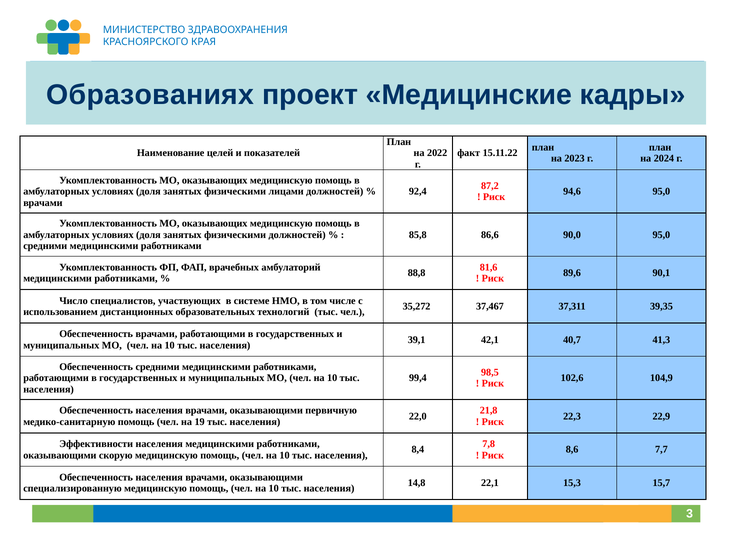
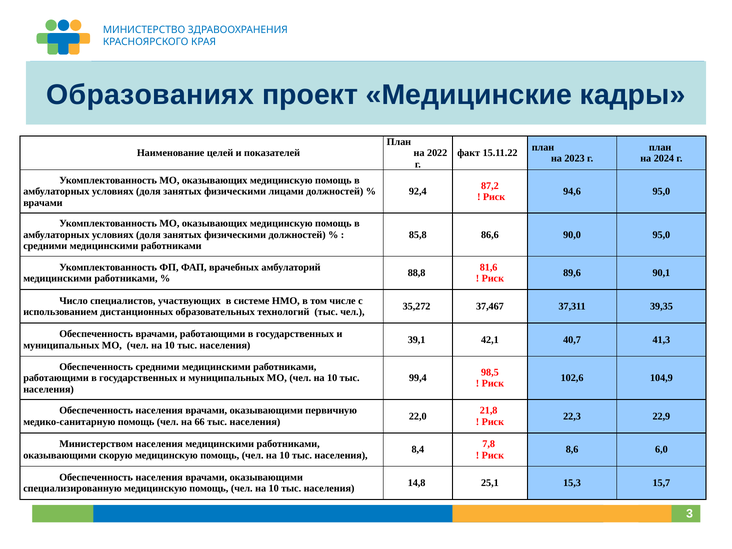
19: 19 -> 66 (200, 422)
Эффективности: Эффективности -> Министерством (96, 444)
7,7: 7,7 -> 6,0 (661, 450)
22,1: 22,1 -> 25,1 (490, 483)
